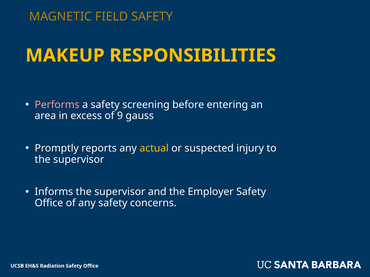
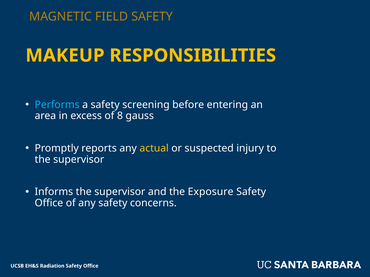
Performs colour: pink -> light blue (57, 105)
9: 9 -> 8 (120, 116)
Employer: Employer -> Exposure (211, 192)
